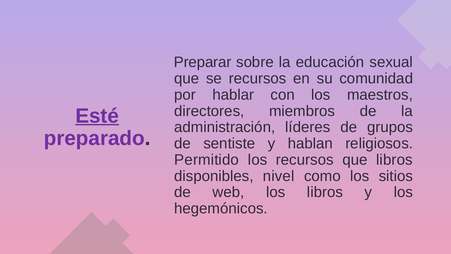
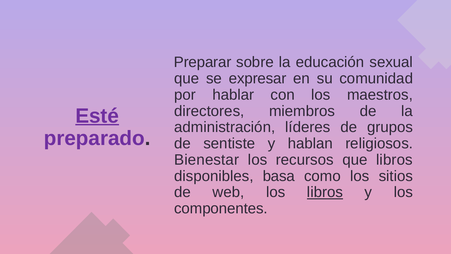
se recursos: recursos -> expresar (258, 78)
Permitido: Permitido -> Bienestar (207, 160)
nivel: nivel -> basa (279, 176)
libros underline: none -> present (325, 192)
hegemónicos: hegemónicos -> componentes (221, 208)
